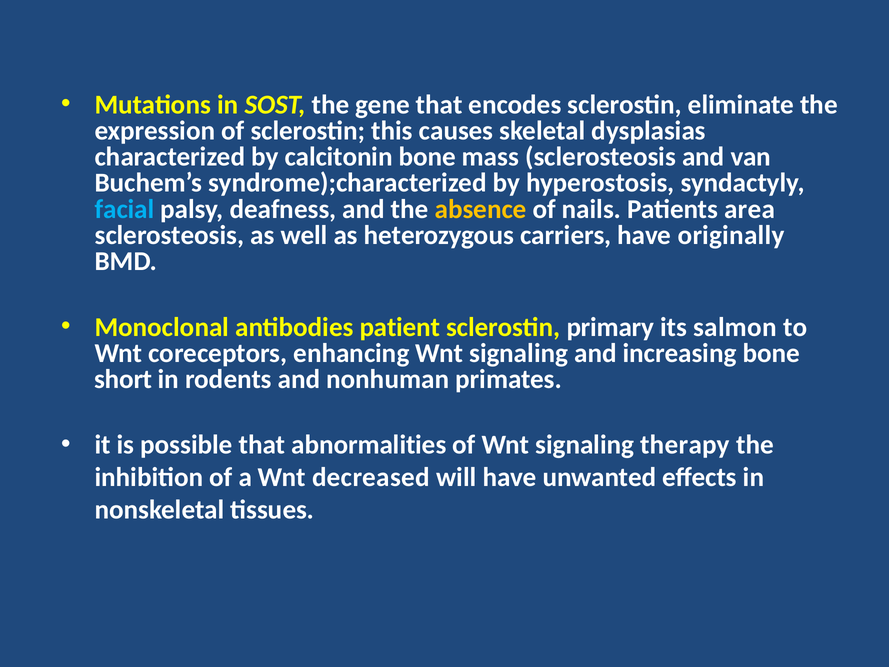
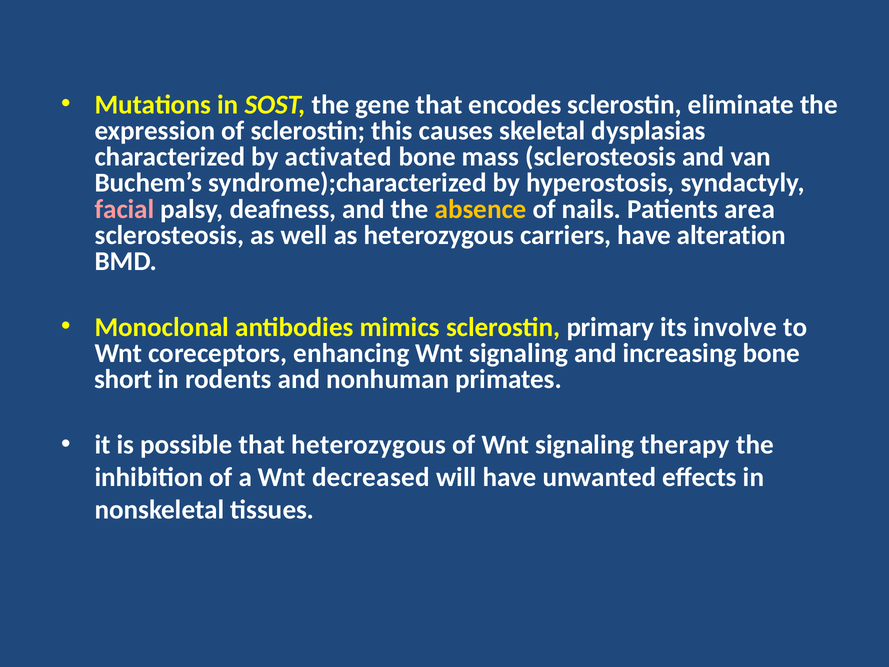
calcitonin: calcitonin -> activated (338, 157)
facial colour: light blue -> pink (124, 209)
originally: originally -> alteration (731, 235)
patient: patient -> mimics (400, 327)
salmon: salmon -> involve (735, 327)
that abnormalities: abnormalities -> heterozygous (369, 445)
